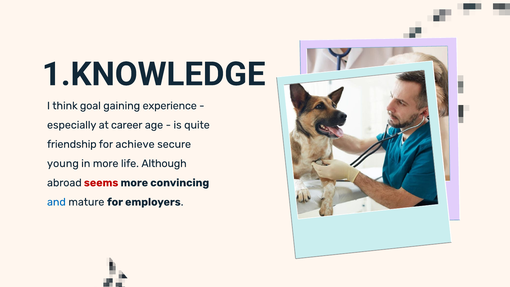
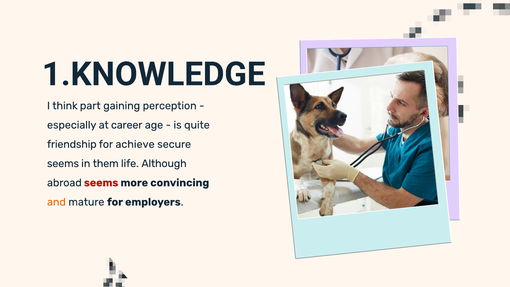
goal: goal -> part (90, 106)
experience: experience -> perception (170, 106)
young: young -> seems (63, 163)
in more: more -> them (106, 163)
and colour: blue -> orange (56, 202)
